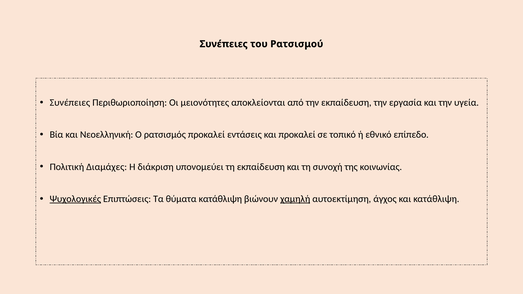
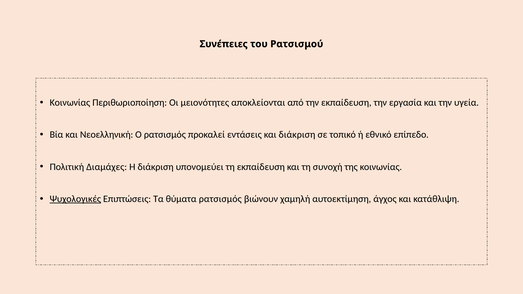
Συνέπειες: Συνέπειες -> Κοινωνίας (70, 103)
και προκαλεί: προκαλεί -> διάκριση (297, 135)
θύματα κατάθλιψη: κατάθλιψη -> ρατσισμός (220, 199)
χαμηλή underline: present -> none (295, 199)
